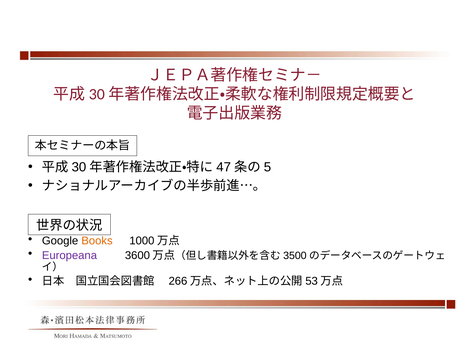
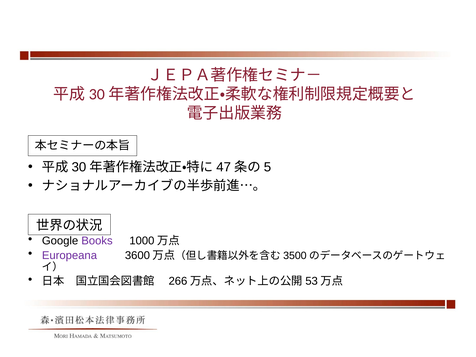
Books colour: orange -> purple (97, 241)
